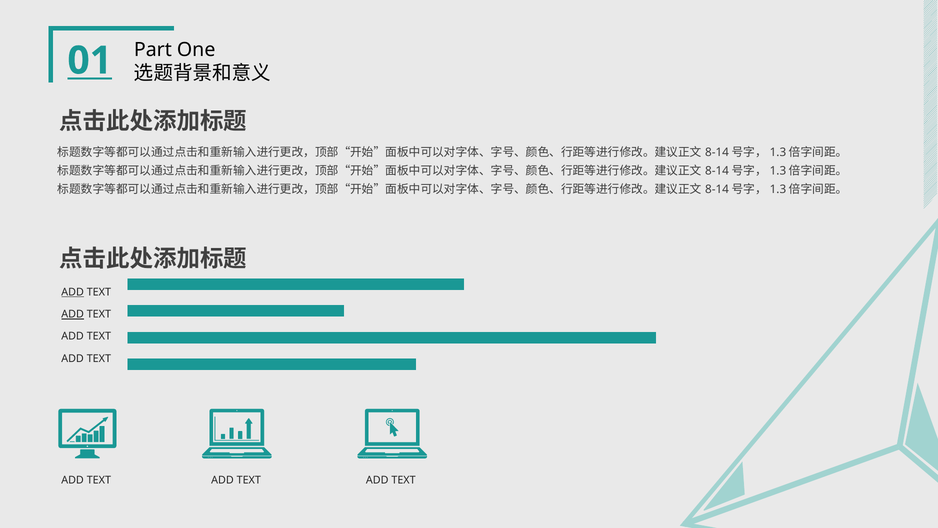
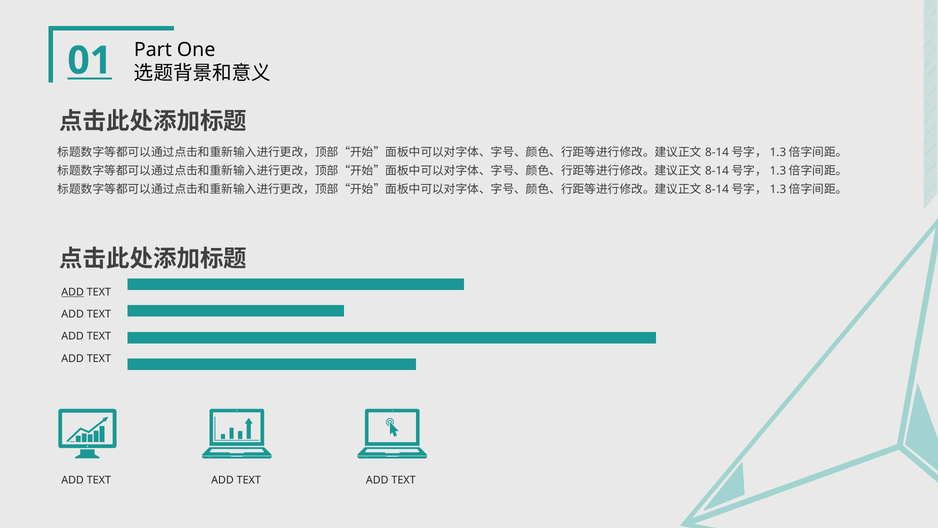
ADD underline: present -> none (73, 314)
